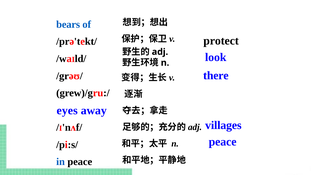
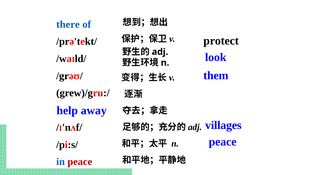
bears: bears -> there (68, 24)
there: there -> them (216, 76)
eyes: eyes -> help (67, 110)
peace colour: black -> red (80, 162)
